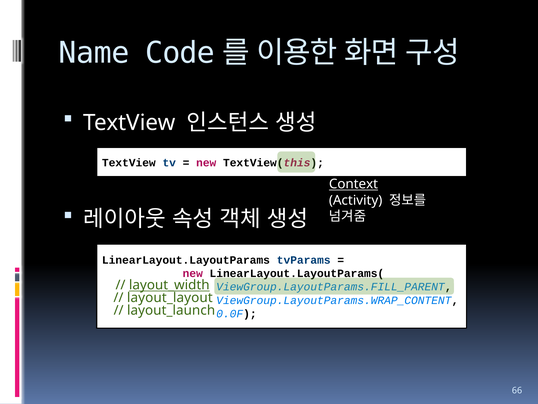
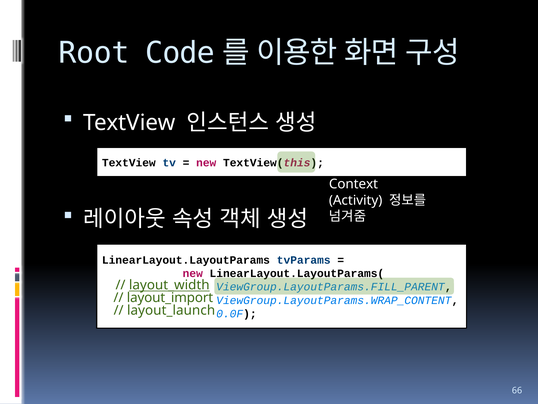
Name: Name -> Root (94, 53)
Context underline: present -> none (353, 184)
layout_layout: layout_layout -> layout_import (170, 297)
